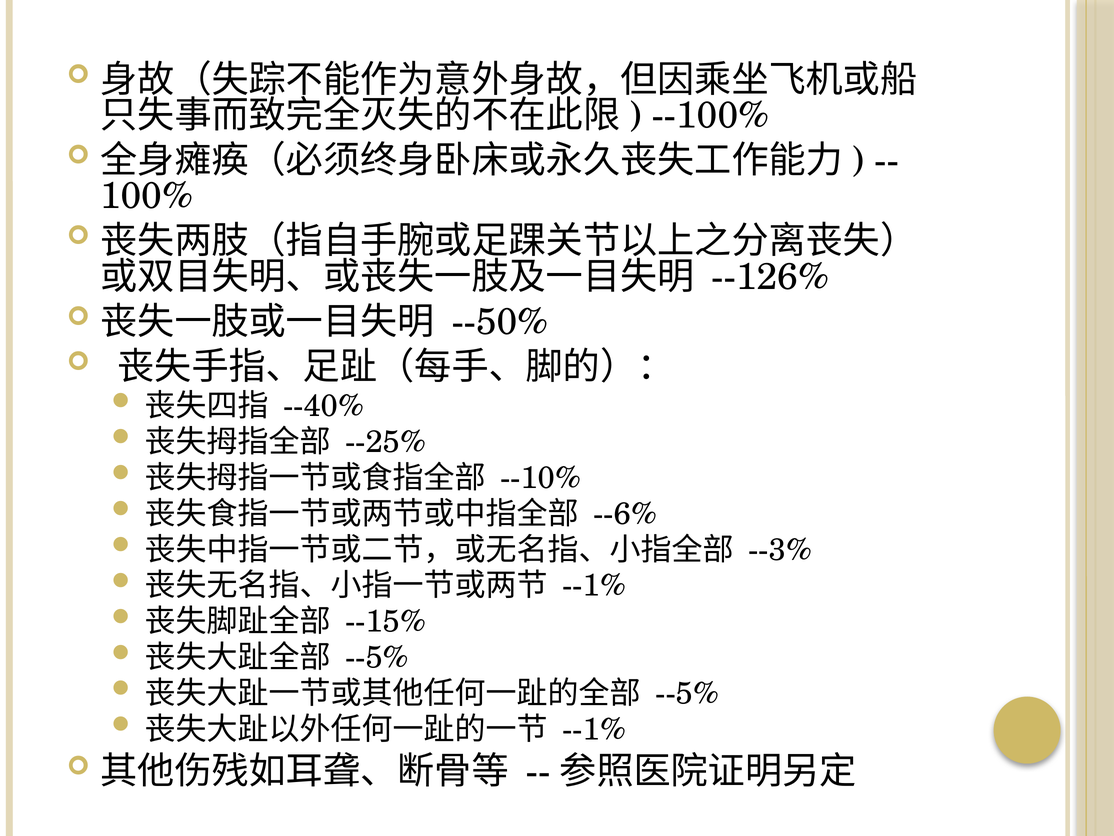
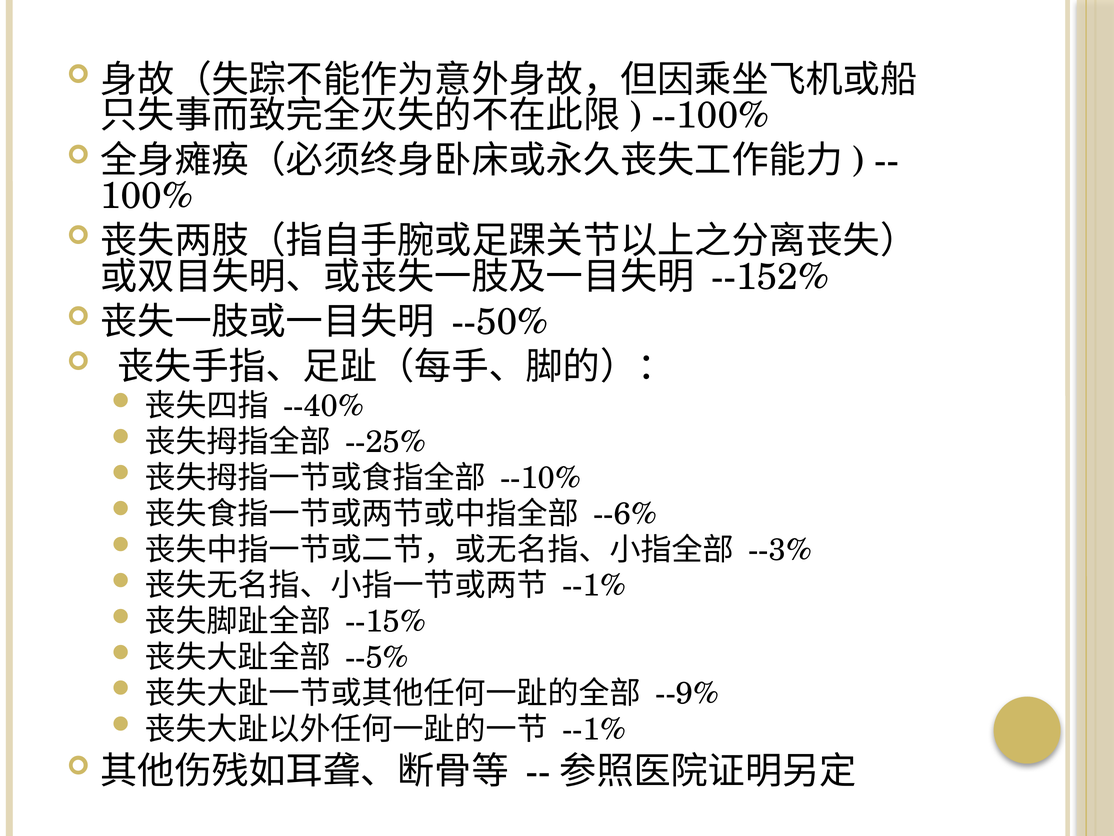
--126%: --126% -> --152% (770, 277)
--5%: --5% -> --9% (687, 693)
